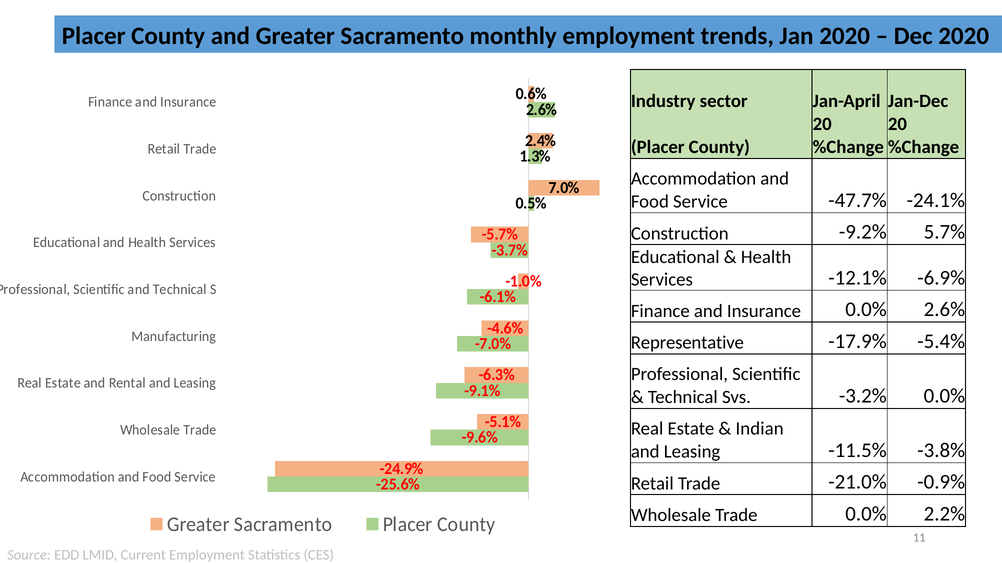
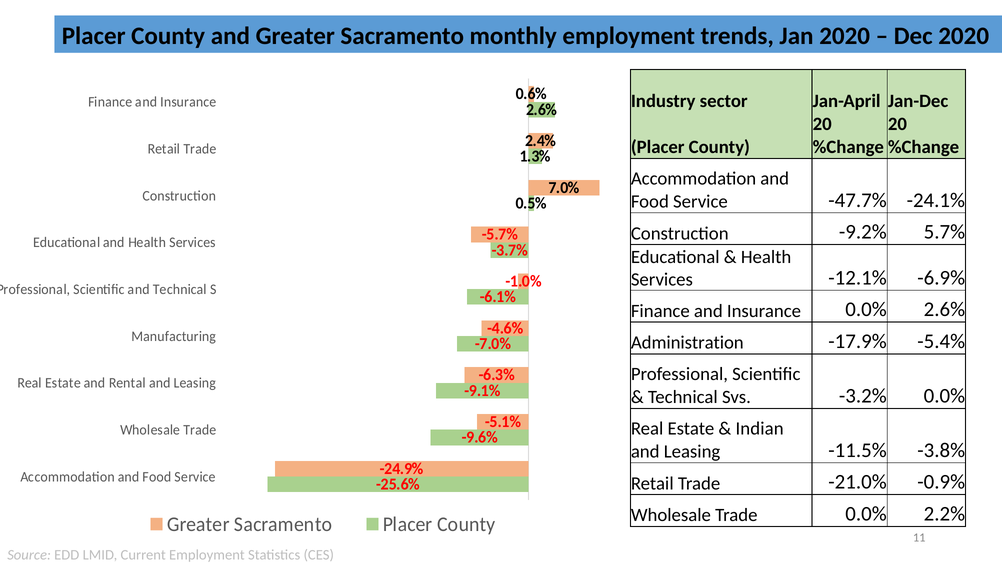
Representative: Representative -> Administration (687, 343)
